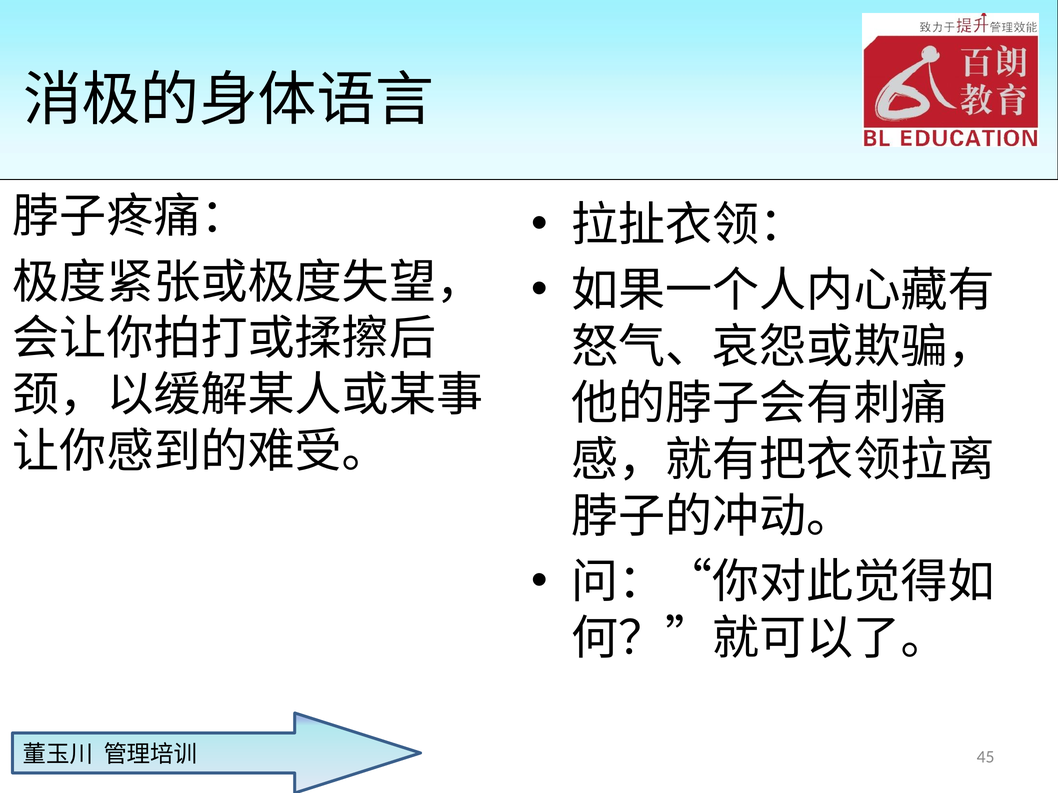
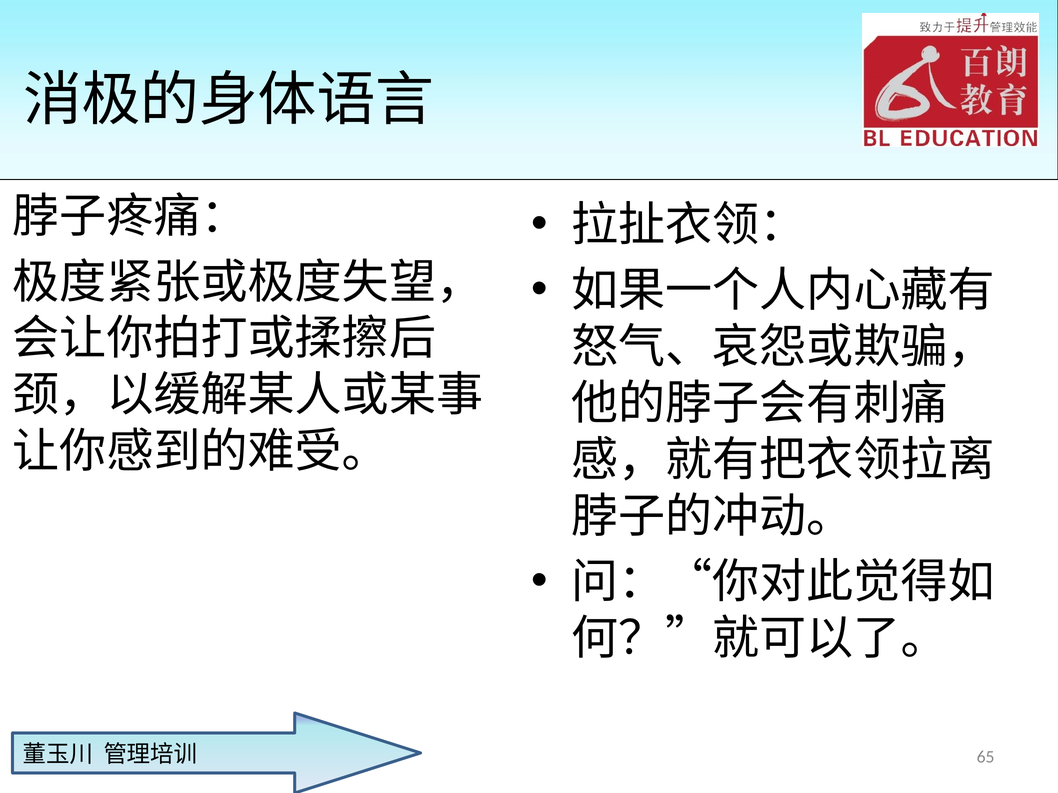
45: 45 -> 65 (986, 758)
